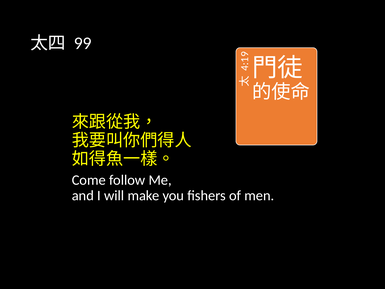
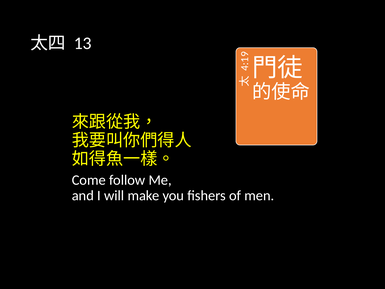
99: 99 -> 13 (83, 43)
